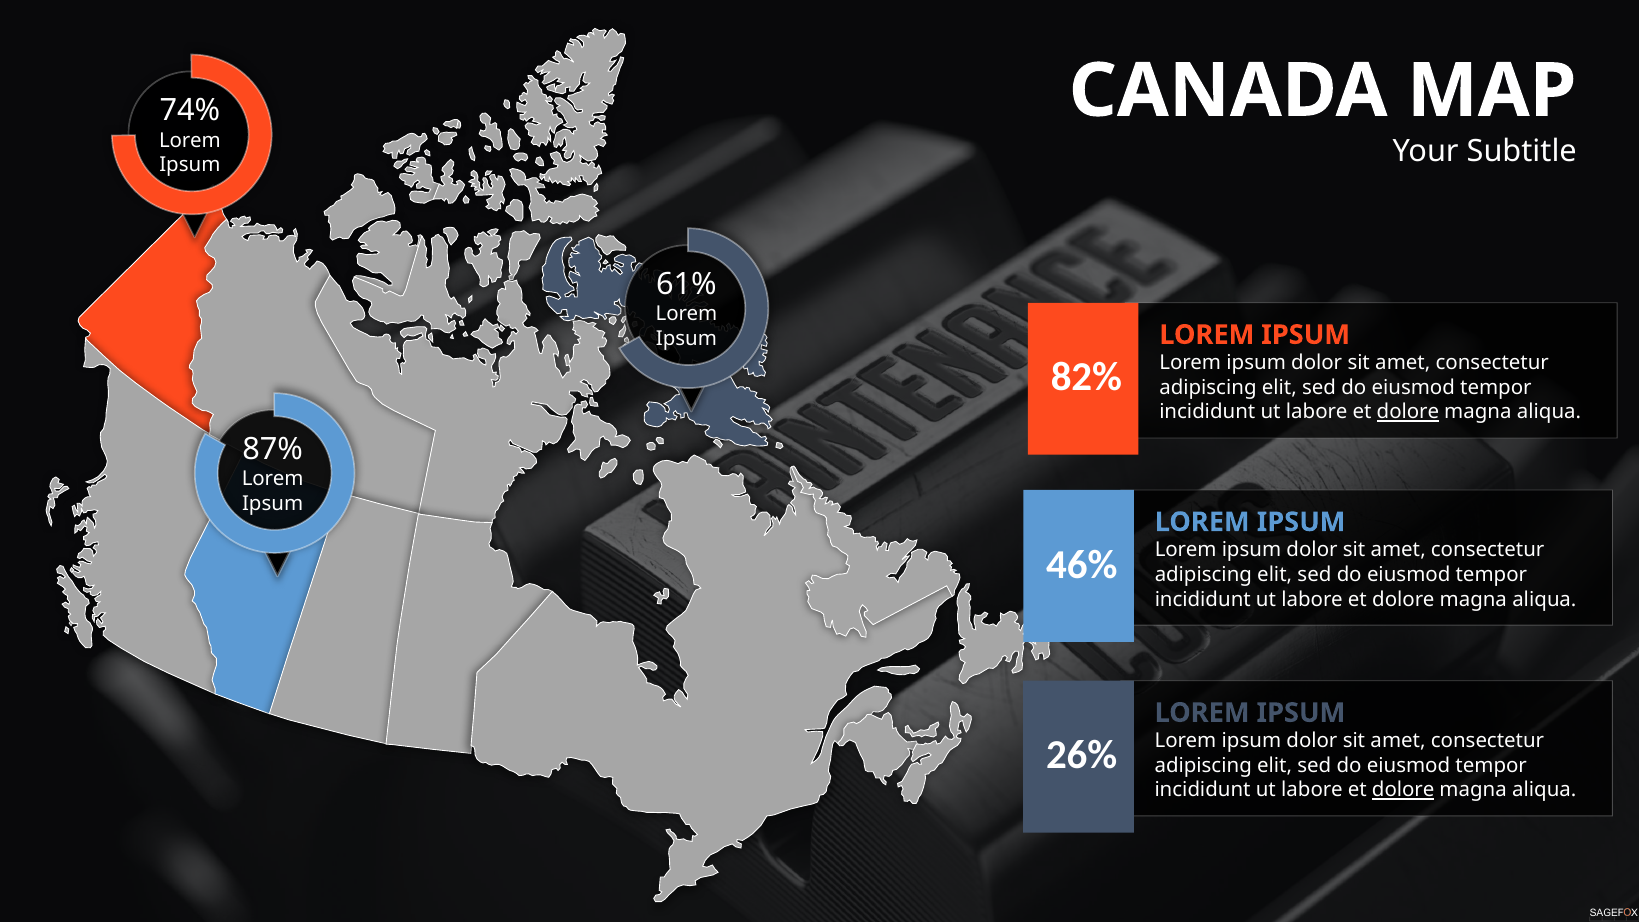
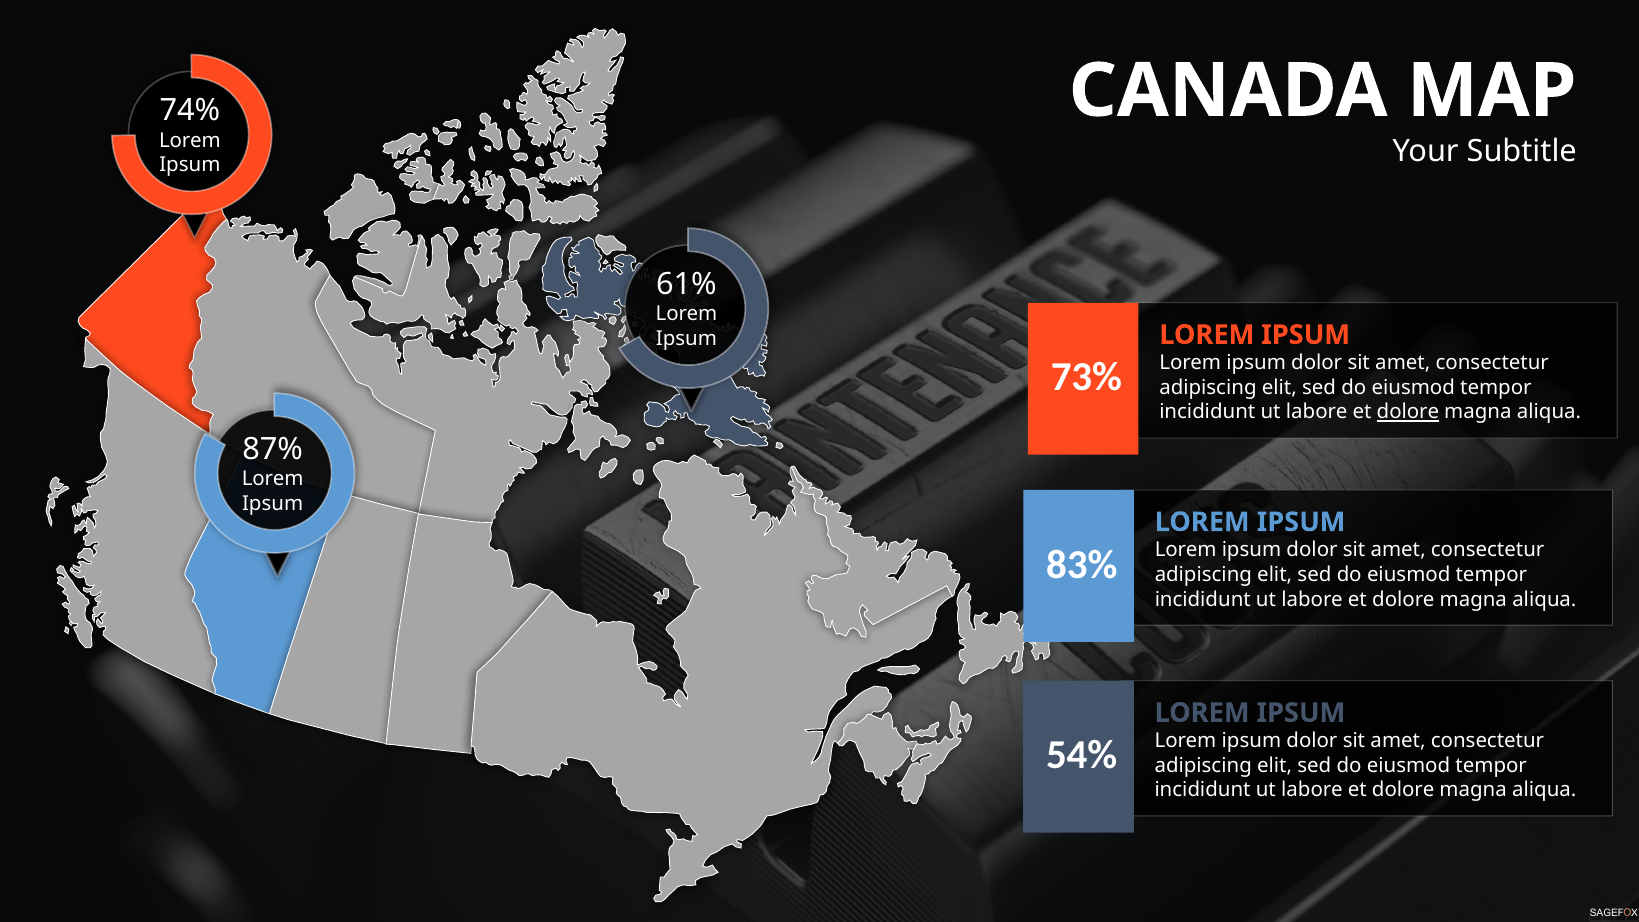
82%: 82% -> 73% (1086, 377)
46%: 46% -> 83% (1082, 565)
26%: 26% -> 54% (1082, 755)
dolore underline: present -> none (1403, 790)
